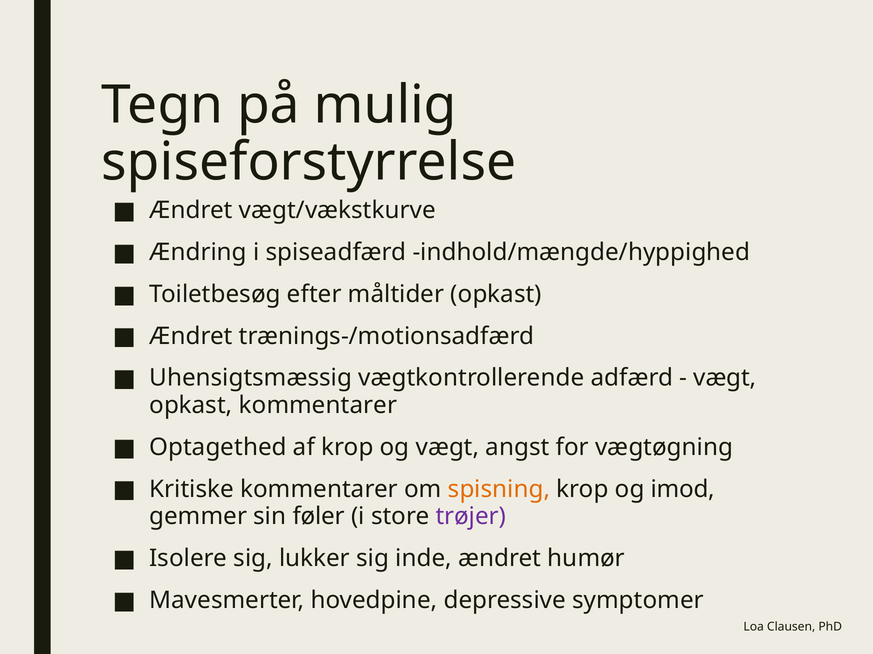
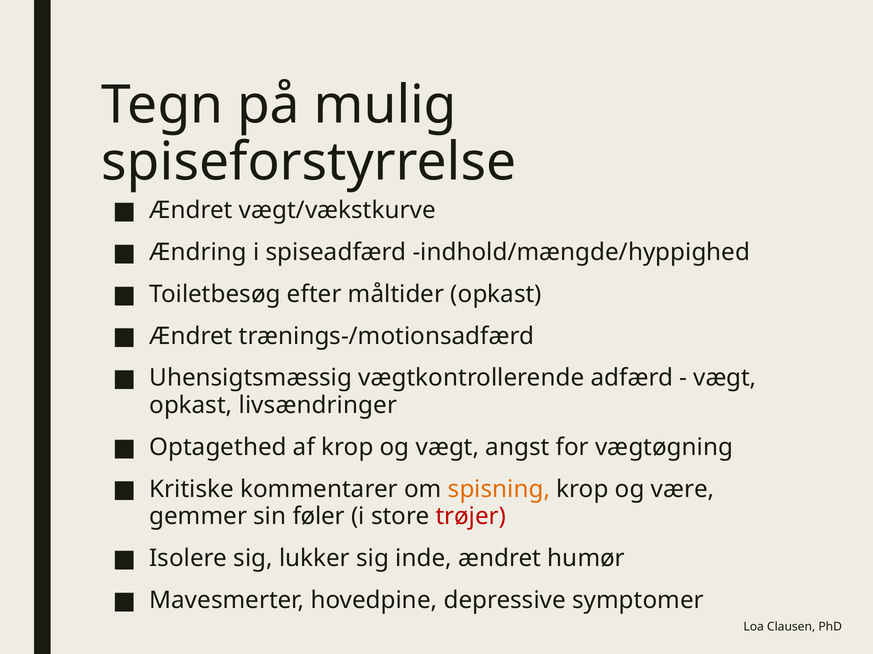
opkast kommentarer: kommentarer -> livsændringer (318, 406)
imod: imod -> være (683, 490)
trøjer colour: purple -> red (471, 517)
